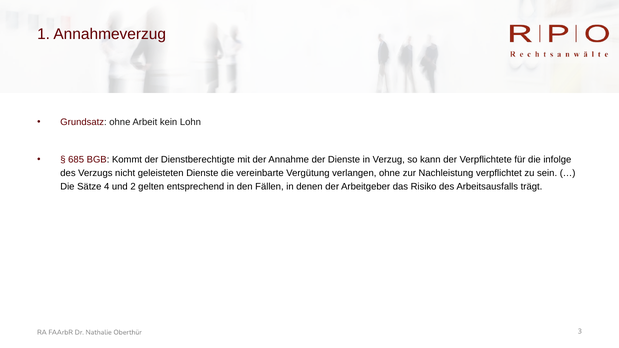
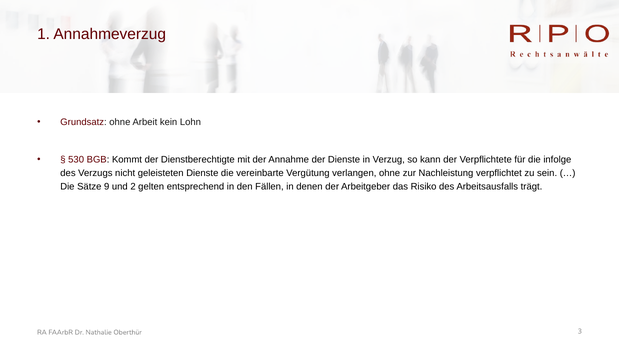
685: 685 -> 530 (76, 160)
4: 4 -> 9 (107, 187)
